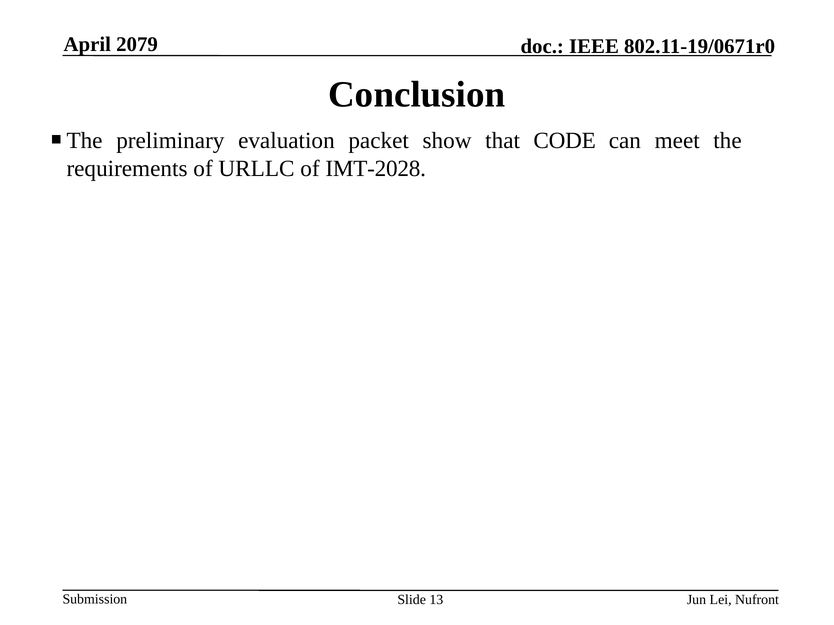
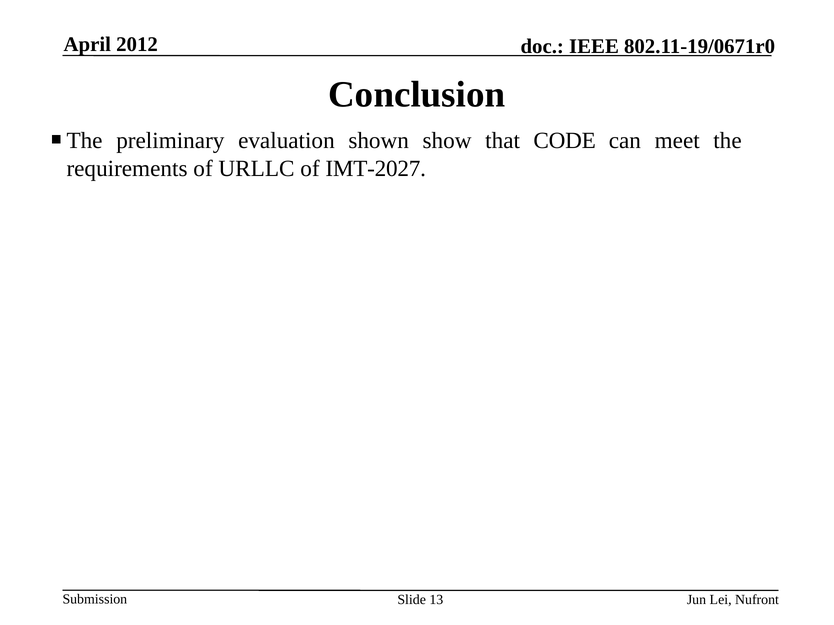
2079: 2079 -> 2012 (137, 44)
packet: packet -> shown (379, 141)
IMT-2028: IMT-2028 -> IMT-2027 (376, 169)
